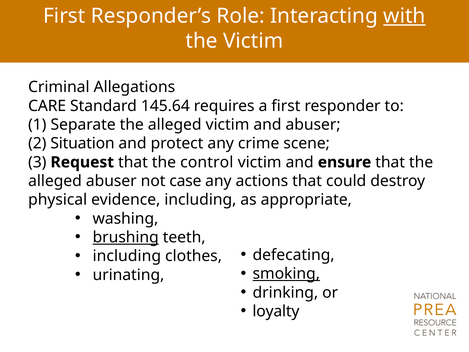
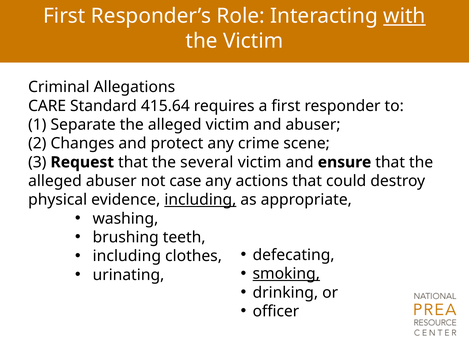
145.64: 145.64 -> 415.64 (165, 106)
Situation: Situation -> Changes (82, 143)
control: control -> several (207, 162)
including underline: none -> present (200, 200)
brushing underline: present -> none (126, 237)
loyalty: loyalty -> officer (276, 311)
